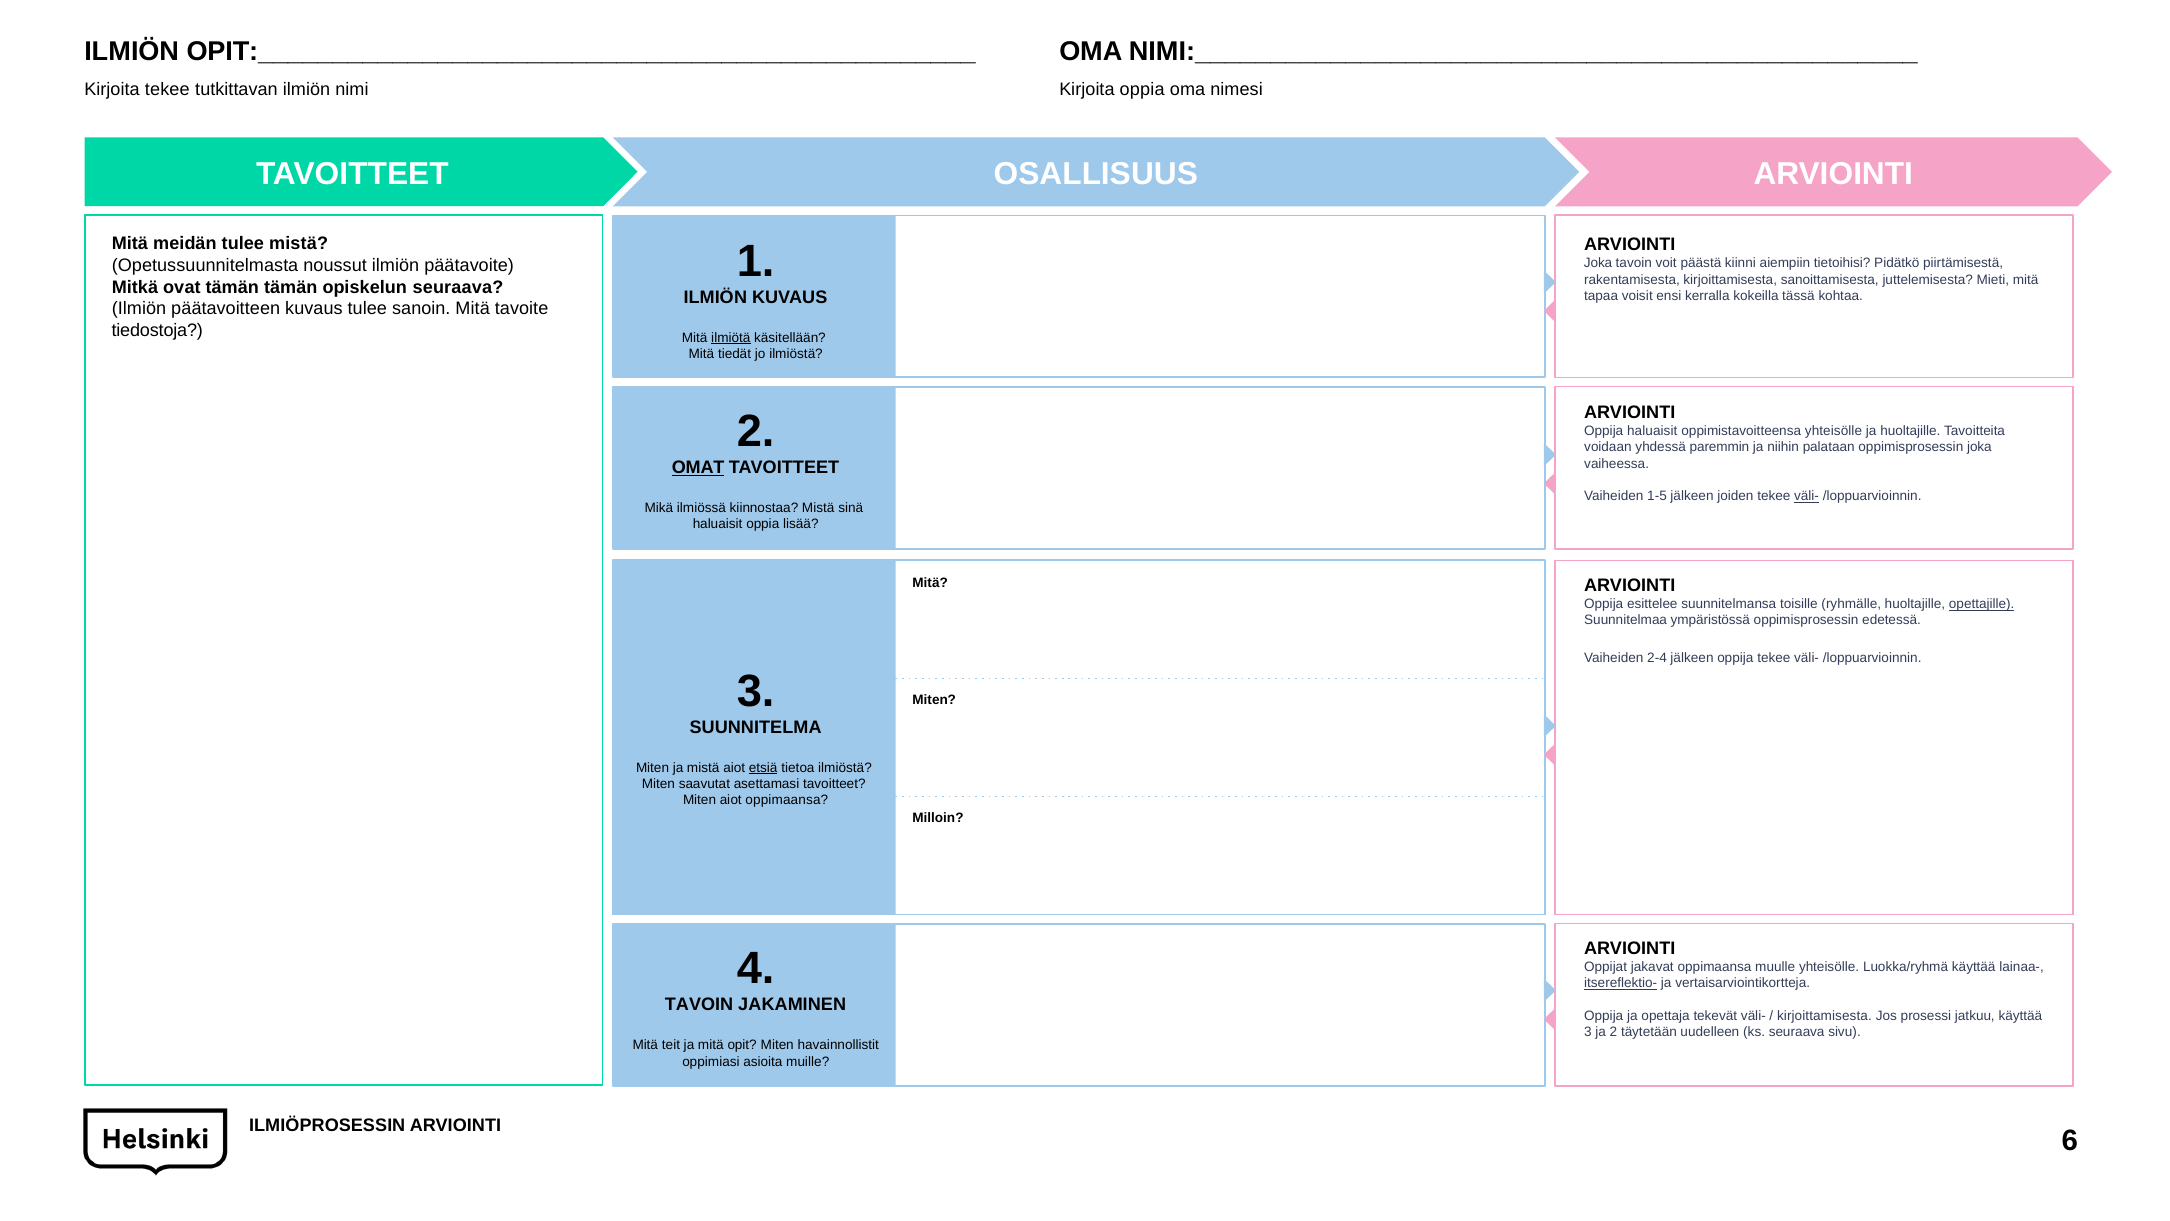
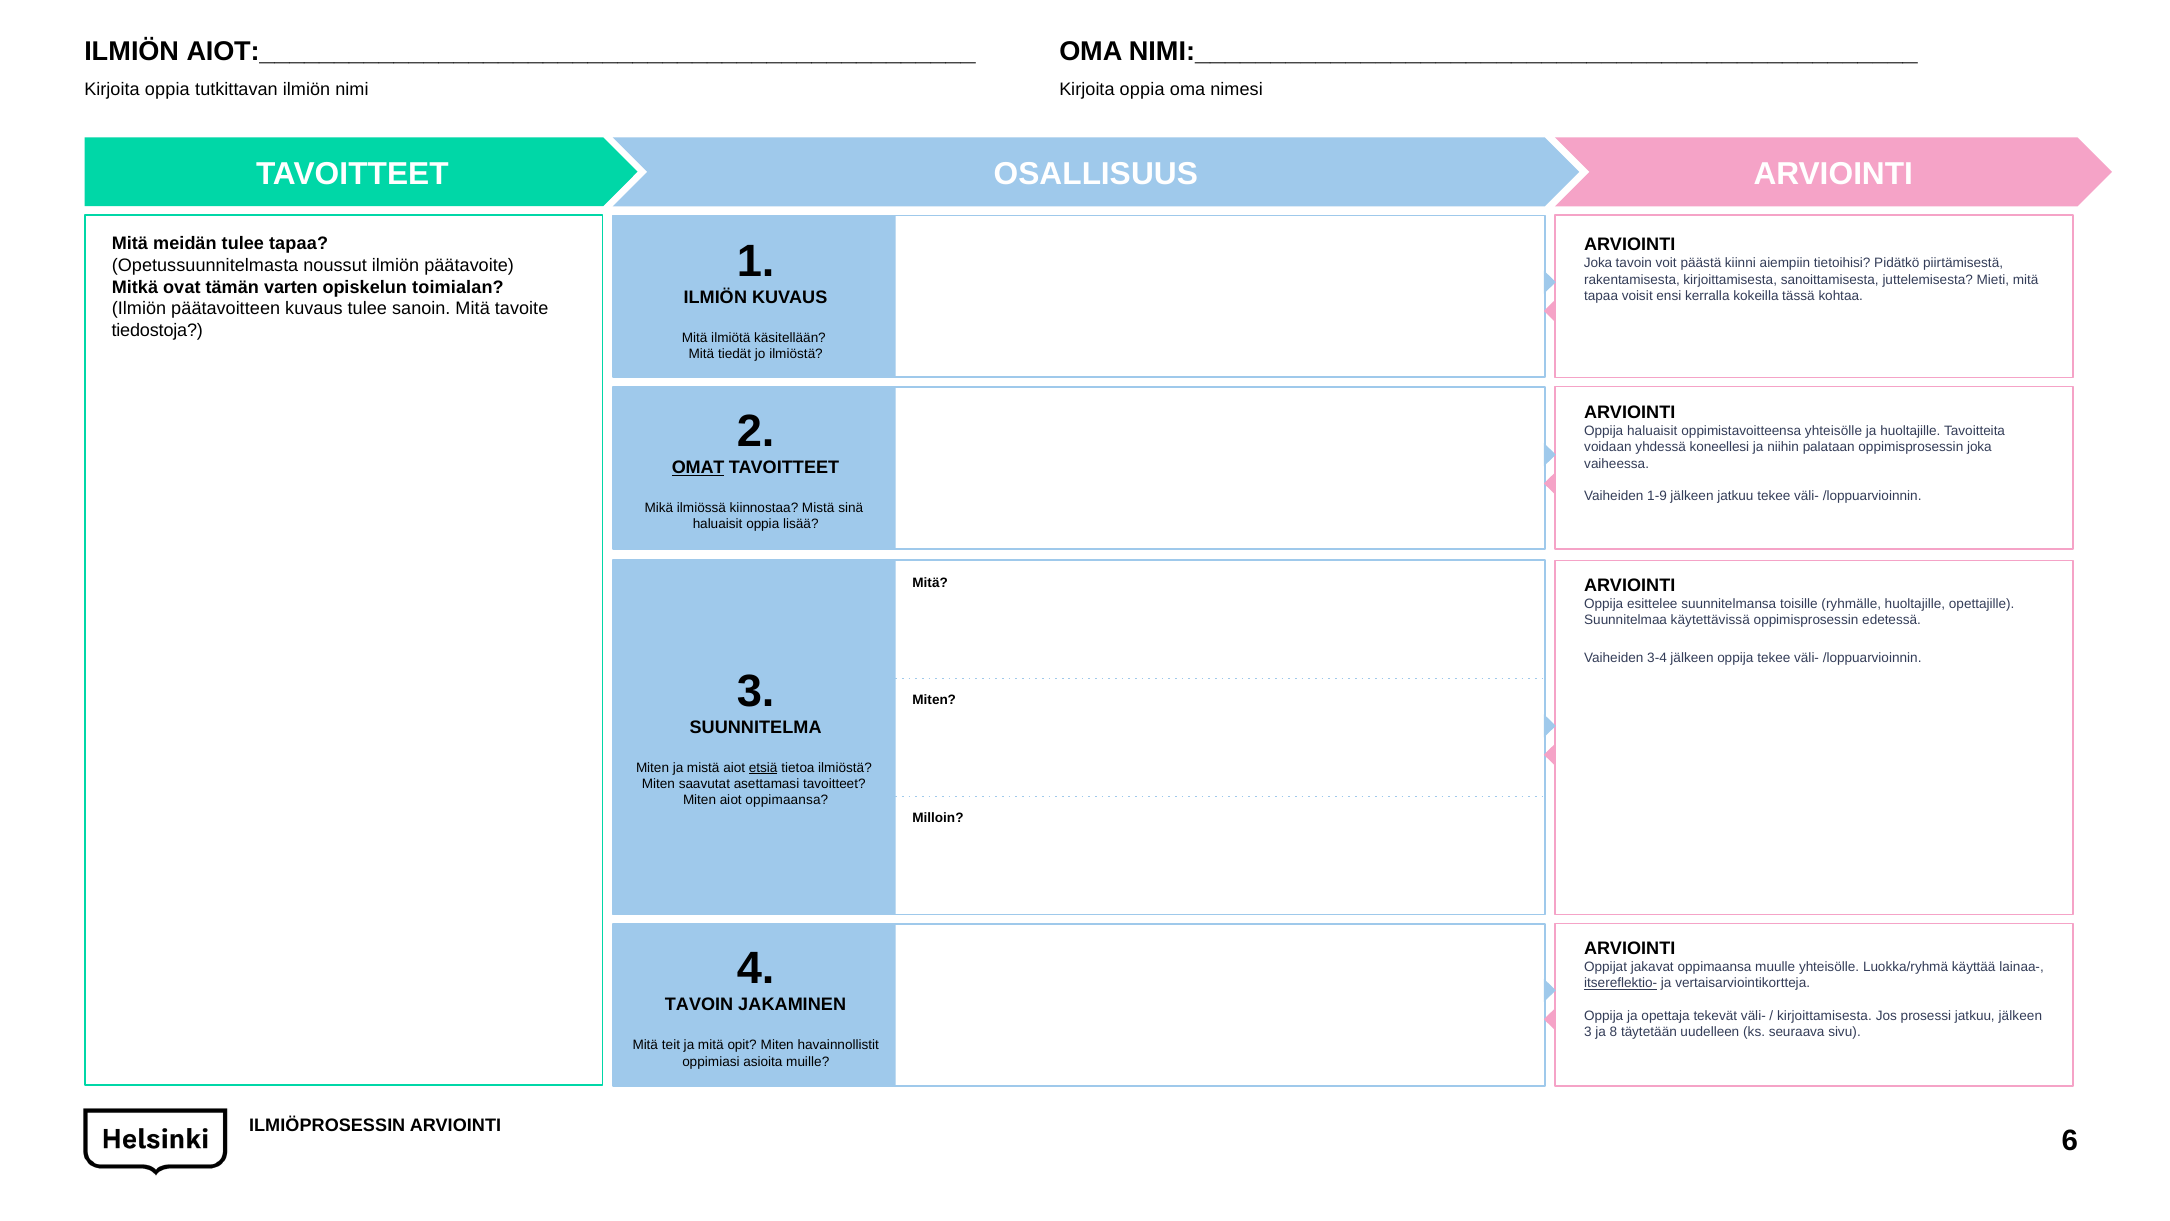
OPIT:________________________________________________: OPIT:________________________________________________ -> AIOT:________________________________________________ (581, 52)
tekee: tekee -> oppia (167, 90)
tulee mistä: mistä -> tapaa (299, 244)
tämän tämän: tämän -> varten (291, 287)
opiskelun seuraava: seuraava -> toimialan (458, 287)
ilmiötä underline: present -> none (731, 338)
paremmin: paremmin -> koneellesi (1719, 447)
1-5: 1-5 -> 1-9 (1657, 496)
jälkeen joiden: joiden -> jatkuu (1735, 496)
väli- underline: present -> none (1807, 496)
opettajille underline: present -> none (1982, 604)
ympäristössä: ympäristössä -> käytettävissä (1710, 620)
2-4: 2-4 -> 3-4 (1657, 658)
jatkuu käyttää: käyttää -> jälkeen (2020, 1016)
ja 2: 2 -> 8 (1614, 1032)
